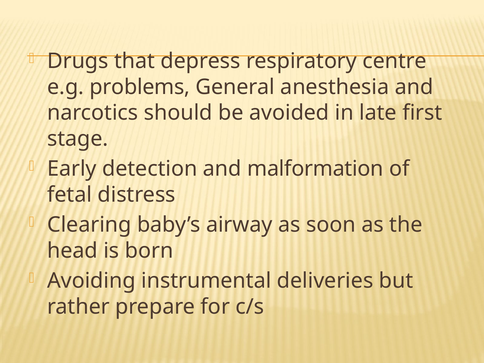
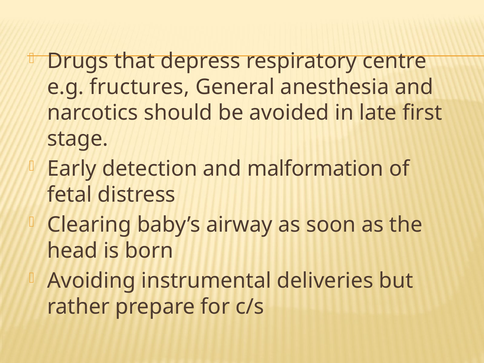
problems: problems -> fructures (140, 87)
